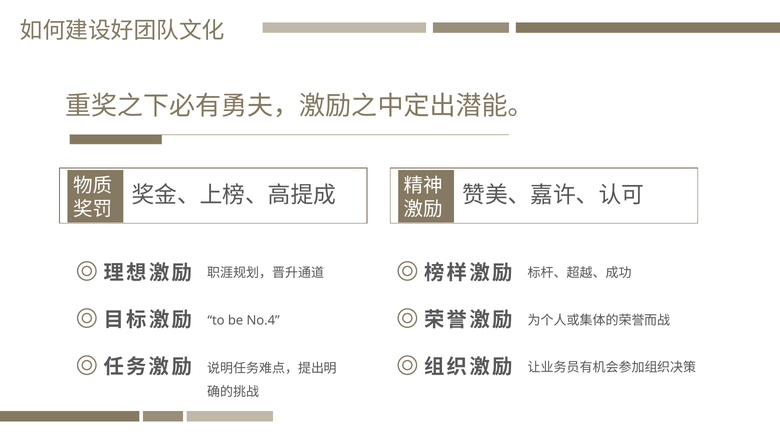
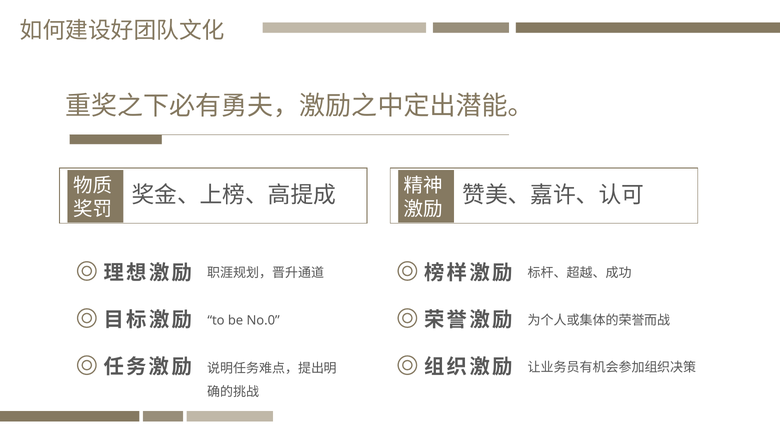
No.4: No.4 -> No.0 (263, 320)
